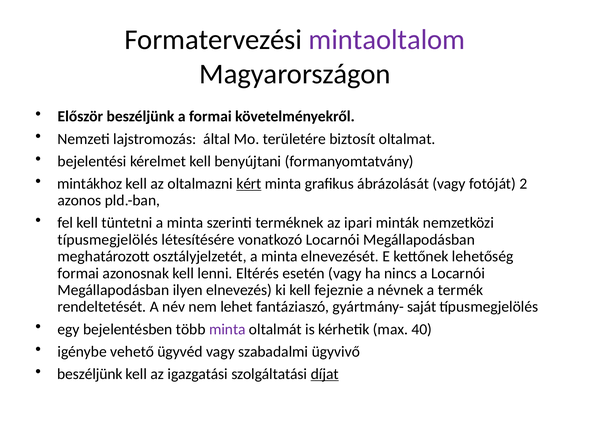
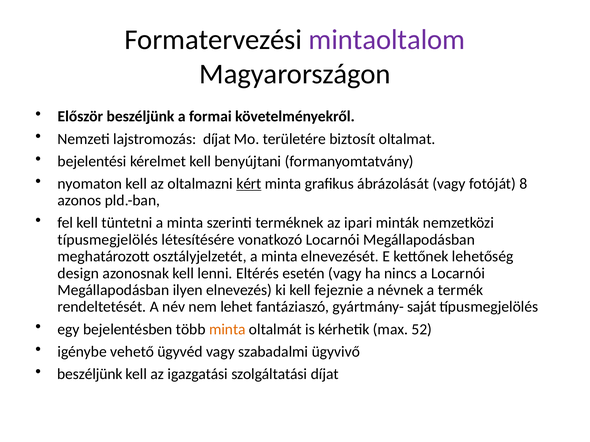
lajstromozás által: által -> díjat (217, 139)
mintákhoz: mintákhoz -> nyomaton (90, 184)
2: 2 -> 8 (523, 184)
formai: formai -> design (78, 274)
minta colour: purple -> orange (227, 330)
40: 40 -> 52 (422, 330)
díjat underline: present -> none (325, 374)
